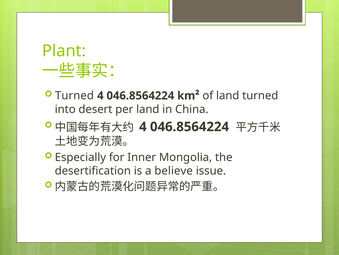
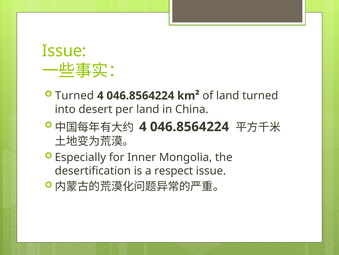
Plant: Plant -> Issue (64, 51)
believe: believe -> respect (174, 170)
